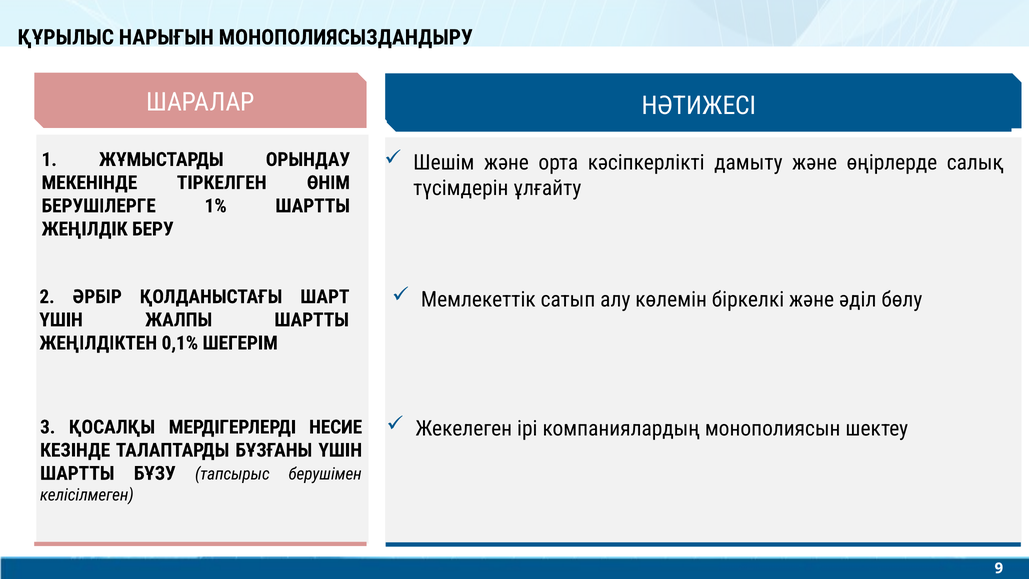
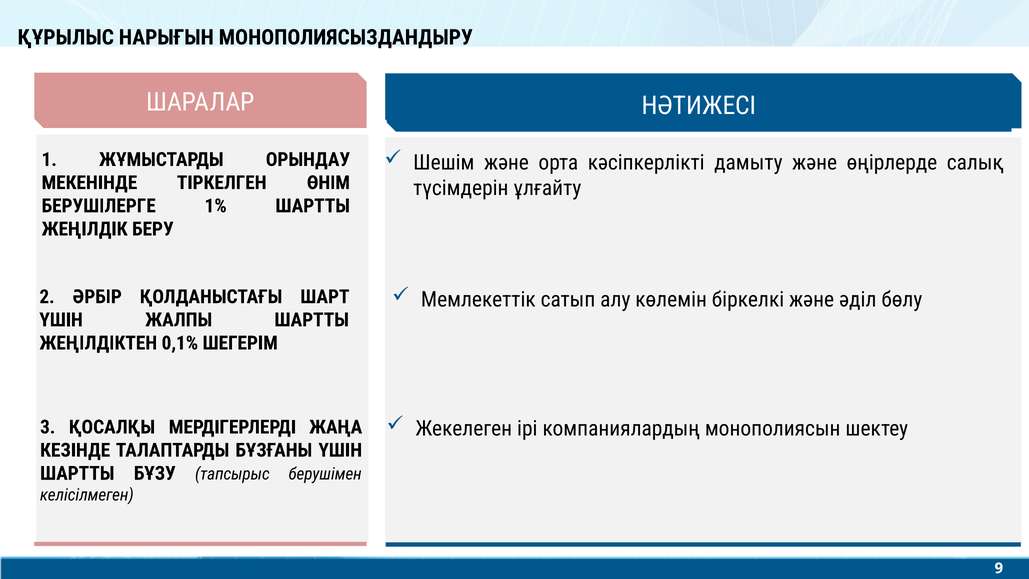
НЕСИЕ: НЕСИЕ -> ЖАҢА (336, 427)
